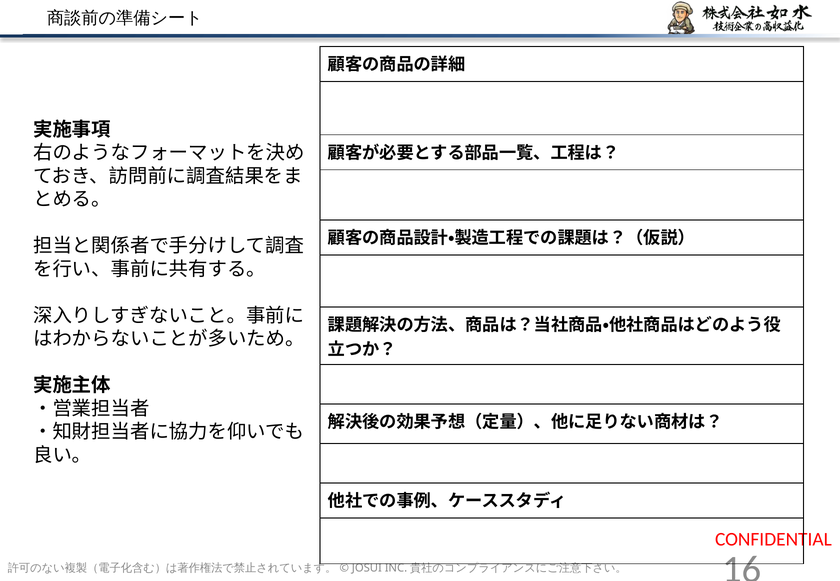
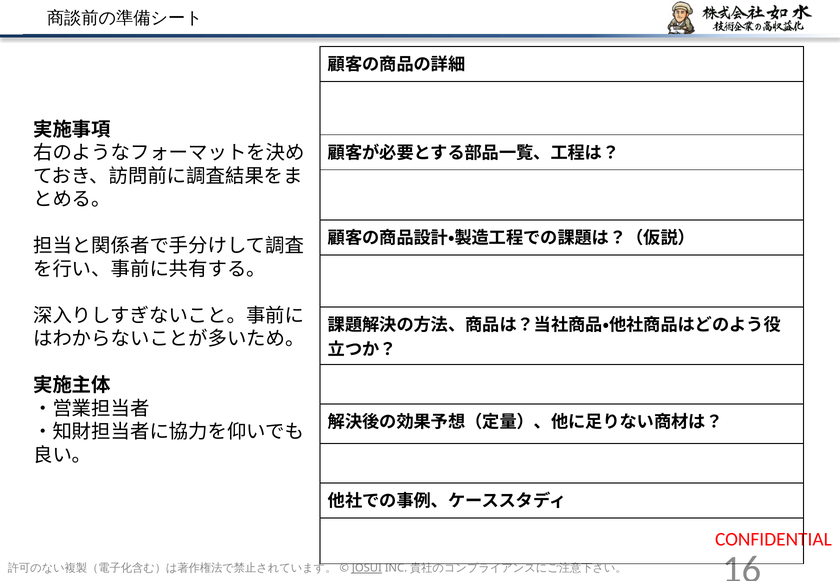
JOSUI underline: none -> present (367, 569)
